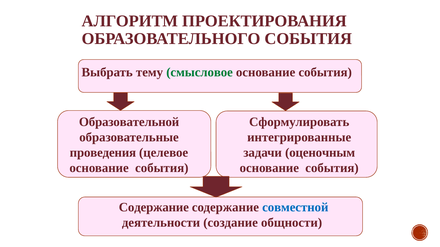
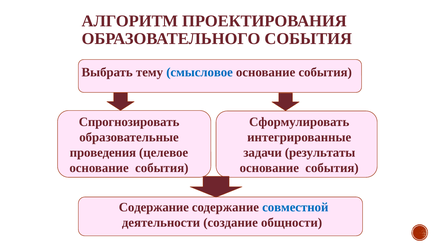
смысловое colour: green -> blue (200, 72)
Образовательной: Образовательной -> Спрогнозировать (129, 122)
оценочным: оценочным -> результаты (320, 153)
